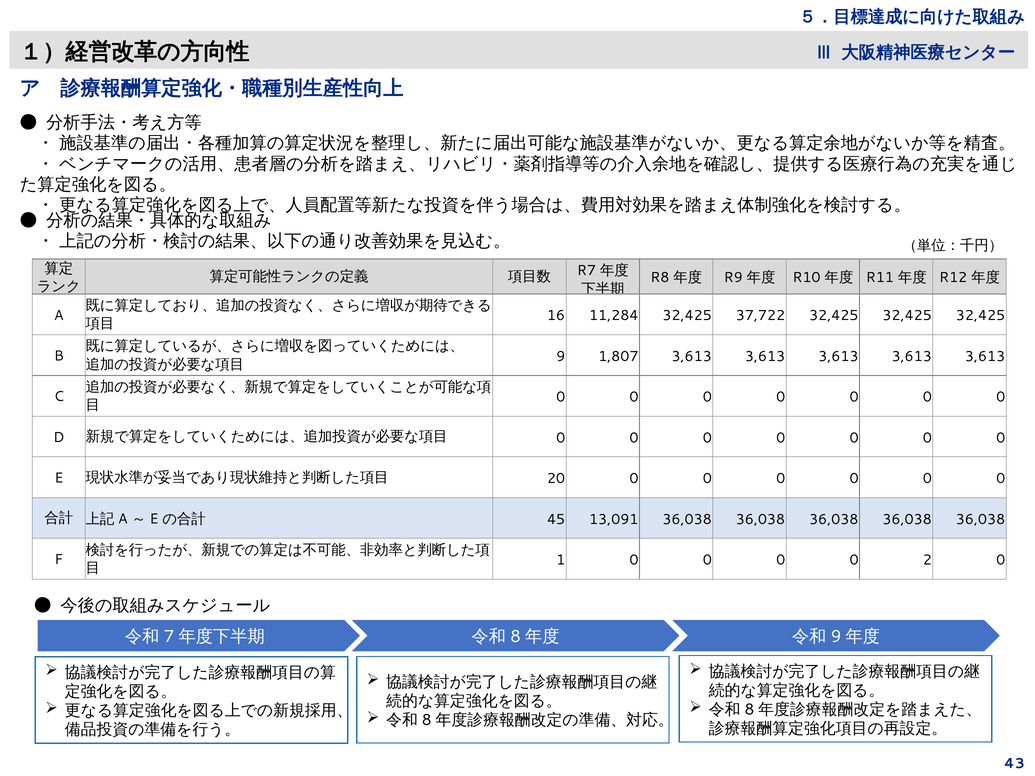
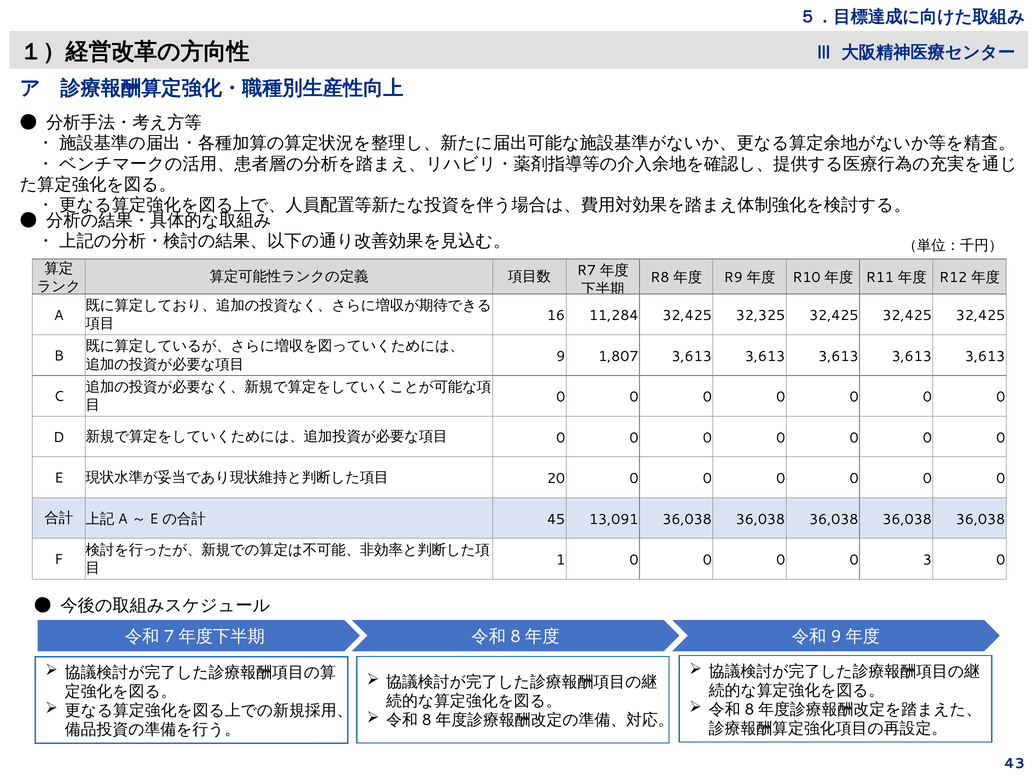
37,722: 37,722 -> 32,325 (760, 316)
2: 2 -> 3 (927, 560)
